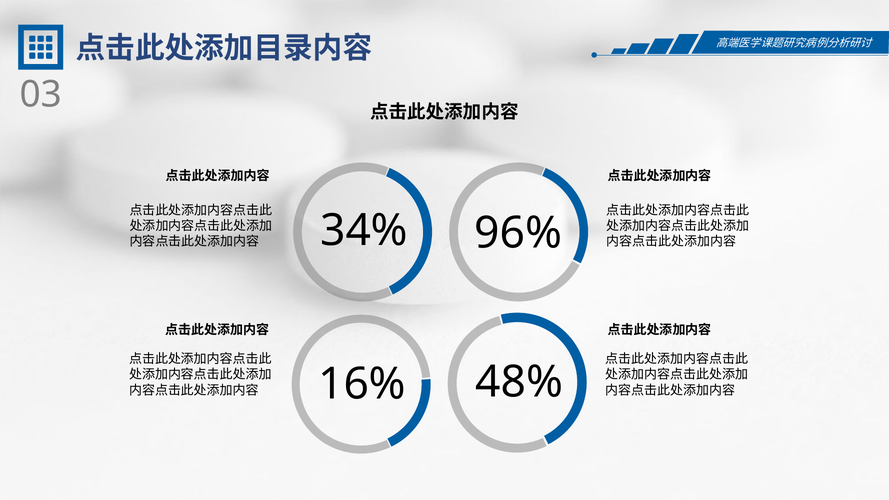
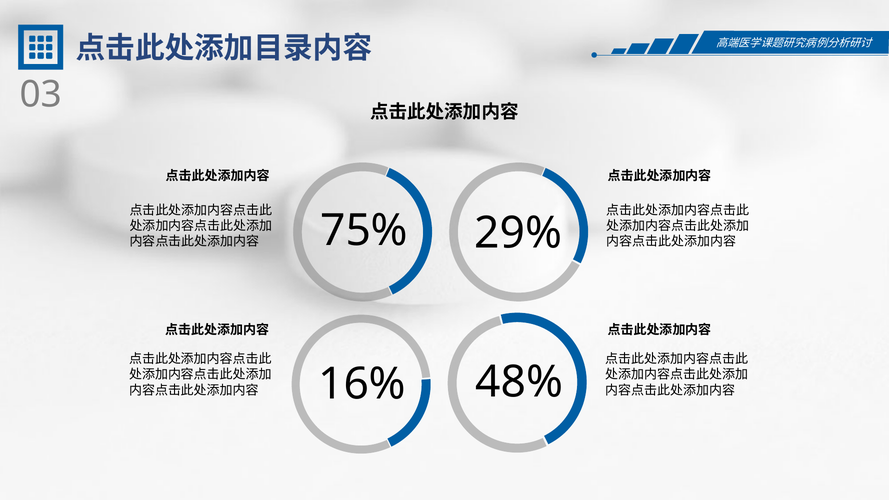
34%: 34% -> 75% (364, 231)
96%: 96% -> 29% (518, 233)
